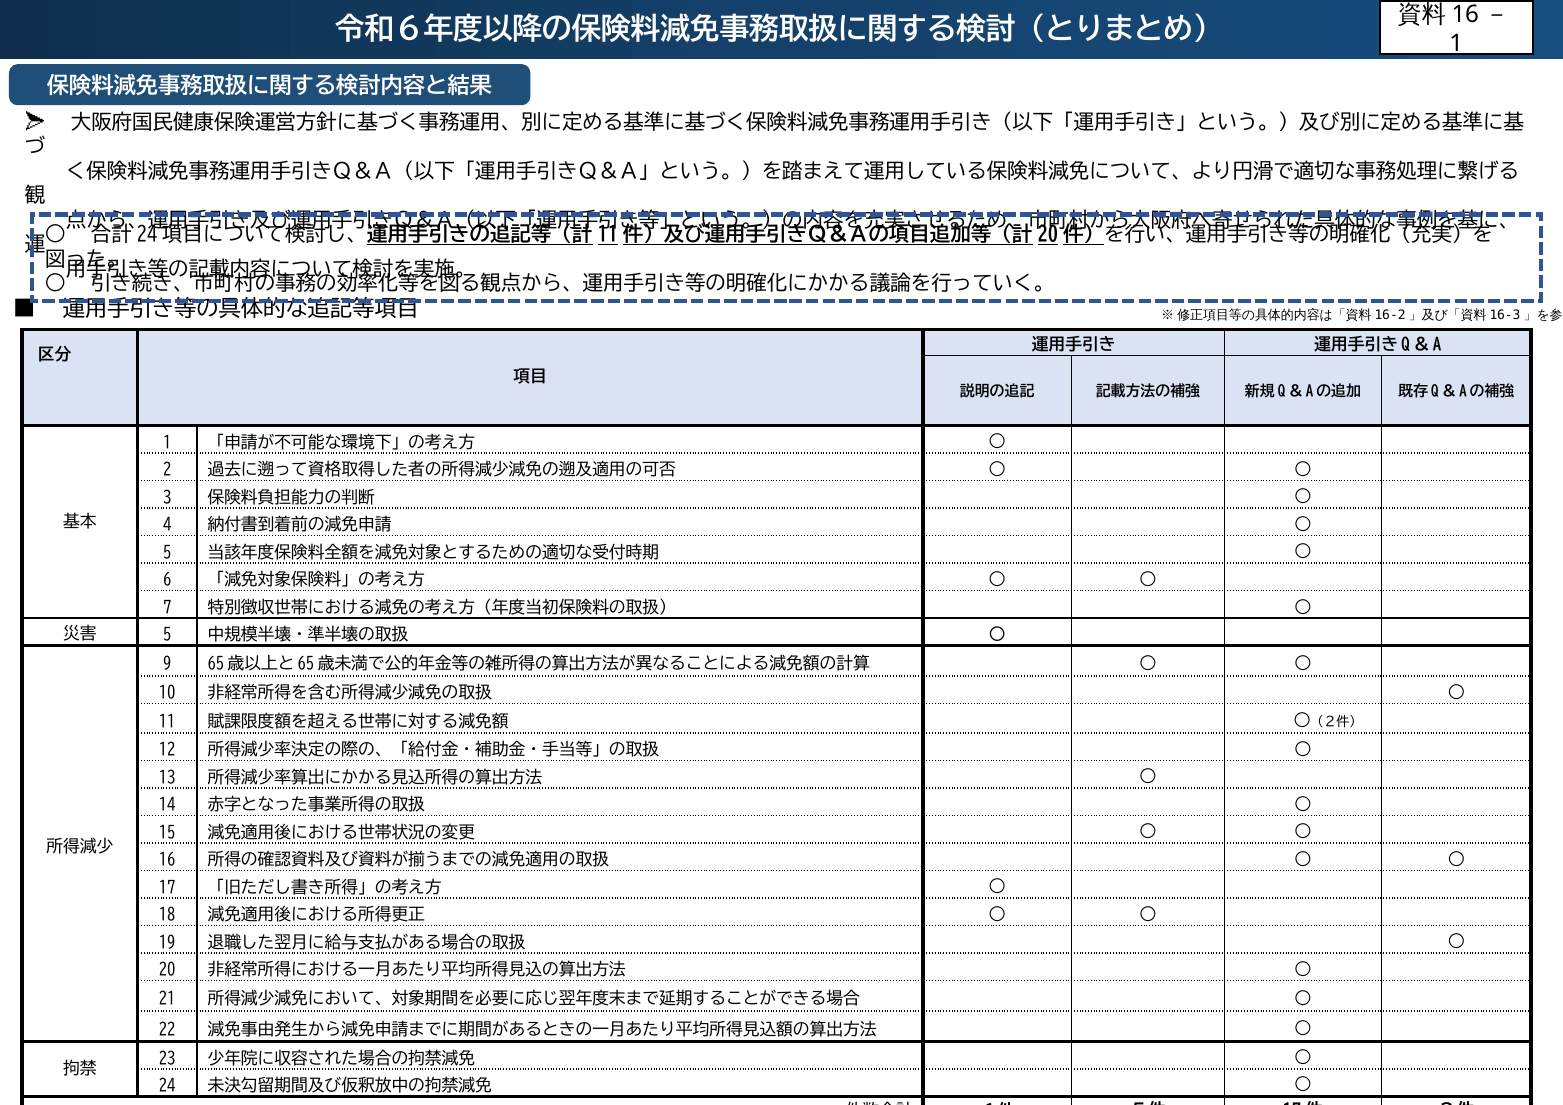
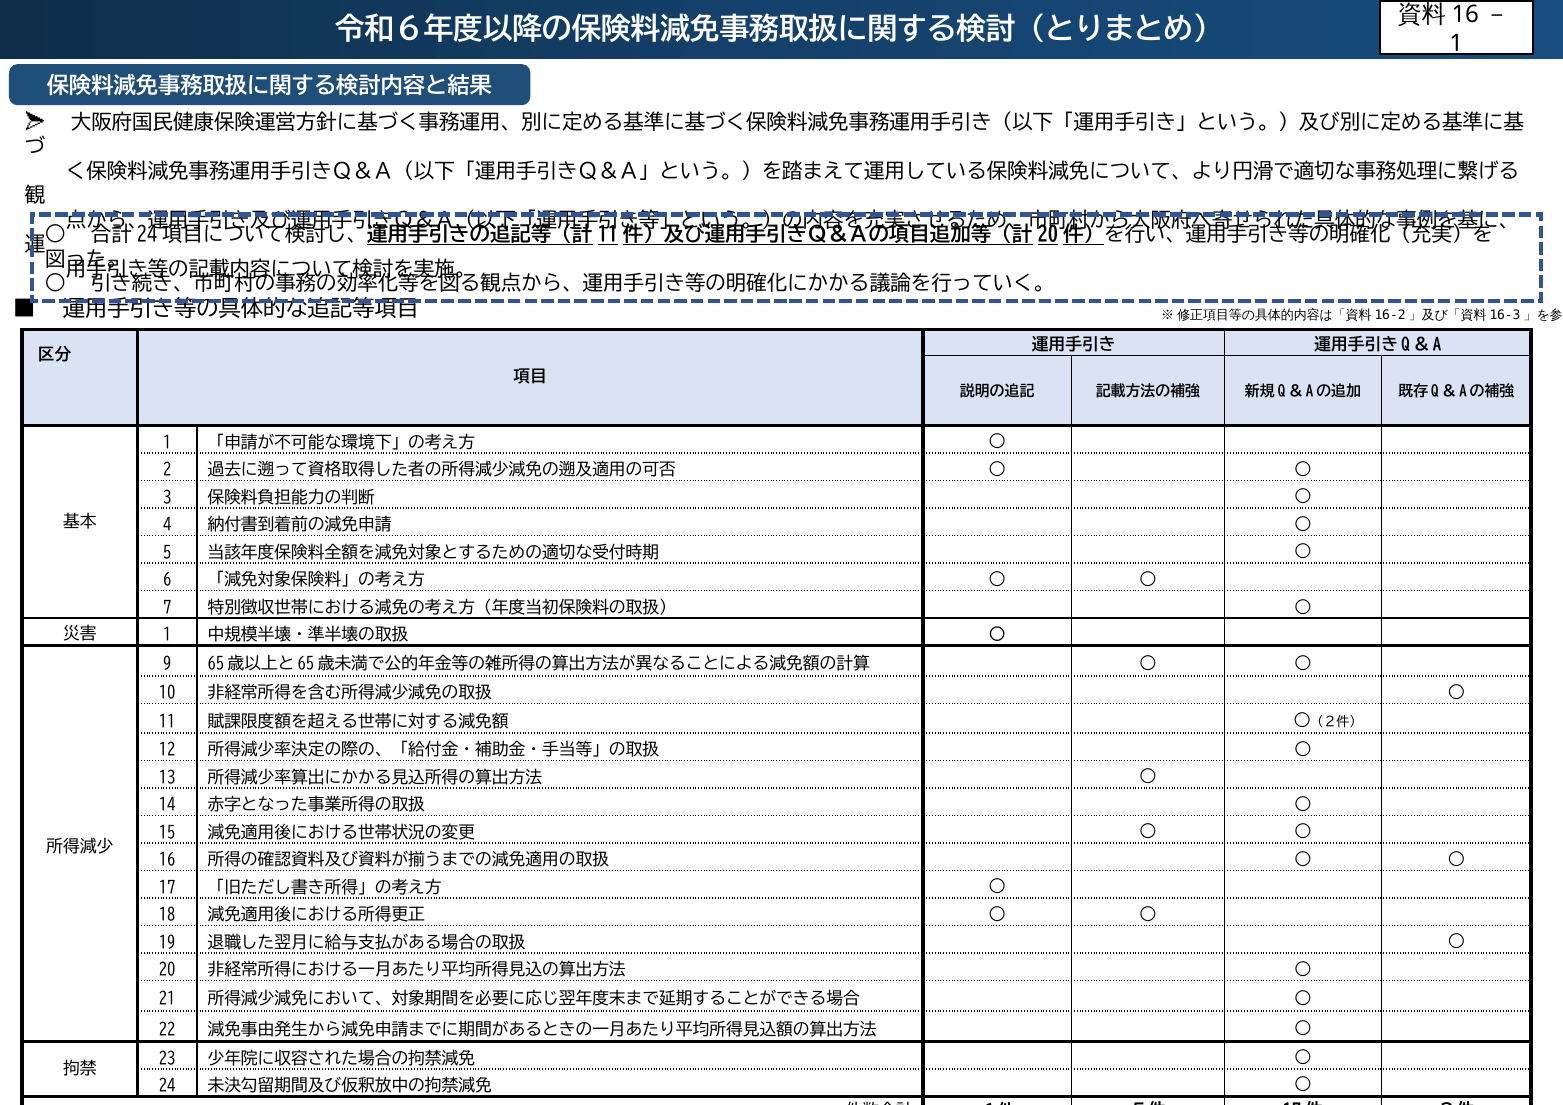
5: 5 -> 1 (167, 635)
